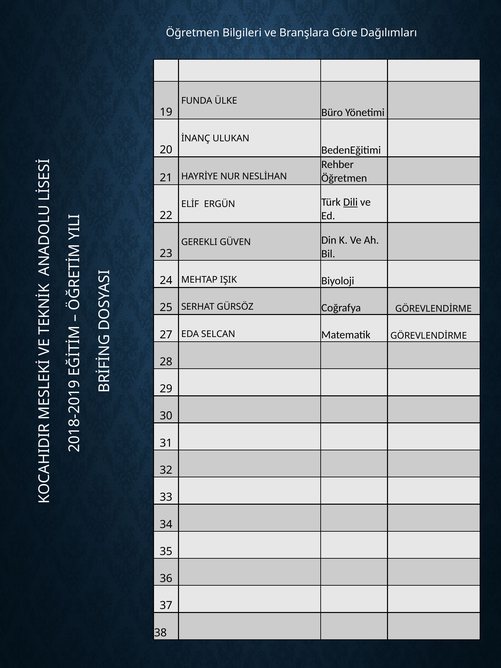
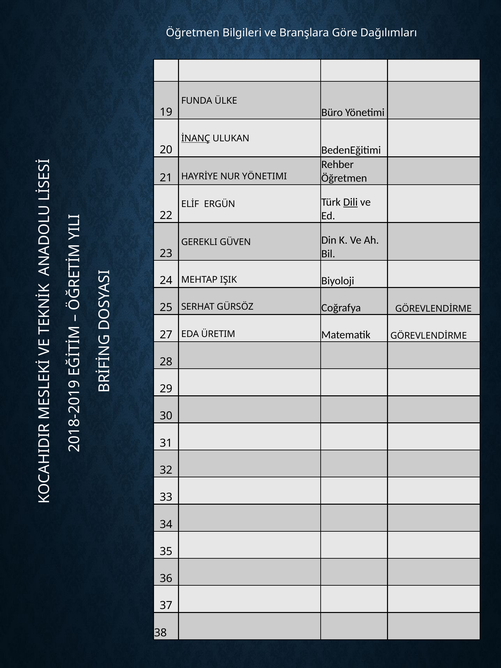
İNANÇ underline: none -> present (196, 139)
NUR NESLİHAN: NESLİHAN -> YÖNETIMI (265, 176)
SELCAN: SELCAN -> ÜRETIM (218, 334)
